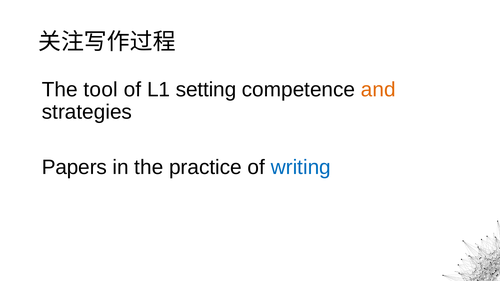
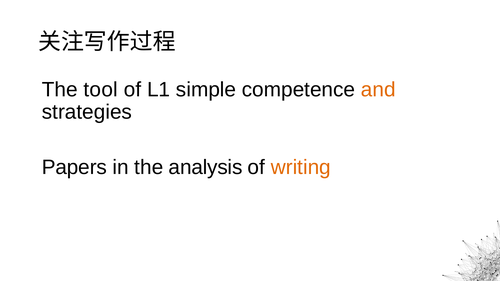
setting: setting -> simple (206, 90)
practice: practice -> analysis (206, 168)
writing colour: blue -> orange (301, 168)
